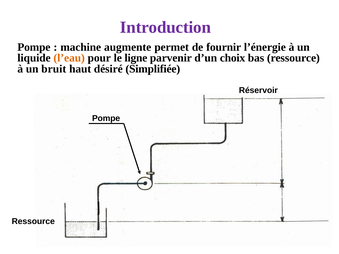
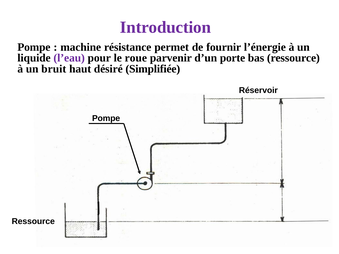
augmente: augmente -> résistance (128, 47)
l’eau colour: orange -> purple (69, 58)
ligne: ligne -> roue (136, 58)
choix: choix -> porte (233, 58)
